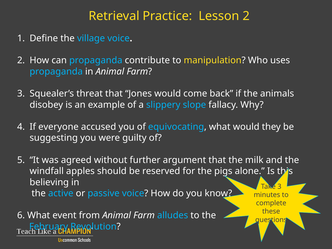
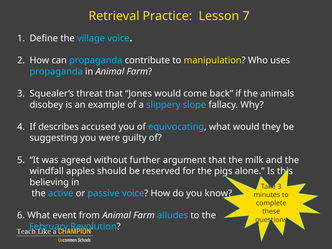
Lesson 2: 2 -> 7 (246, 16)
everyone: everyone -> describes (59, 127)
